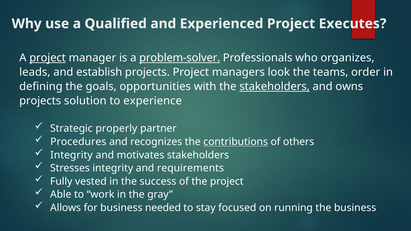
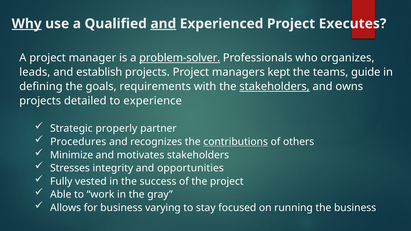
Why underline: none -> present (27, 24)
and underline: none -> present (163, 24)
project underline: present -> none (48, 58)
look: look -> kept (279, 72)
order: order -> guide (366, 72)
opportunities: opportunities -> requirements (155, 86)
solution: solution -> detailed (85, 101)
Integrity: Integrity -> Minimize (72, 155)
requirements: requirements -> opportunities (190, 168)
needed: needed -> varying (163, 208)
